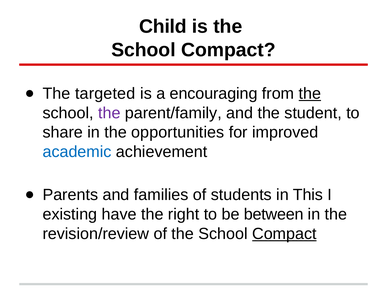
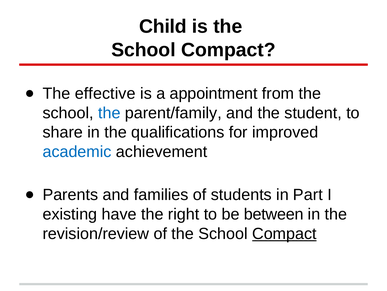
targeted: targeted -> effective (105, 93)
encouraging: encouraging -> appointment (214, 93)
the underline: present -> none (310, 93)
the colour: purple -> blue (109, 113)
opportunities: opportunities -> qualifications (178, 132)
This: This -> Part (308, 194)
